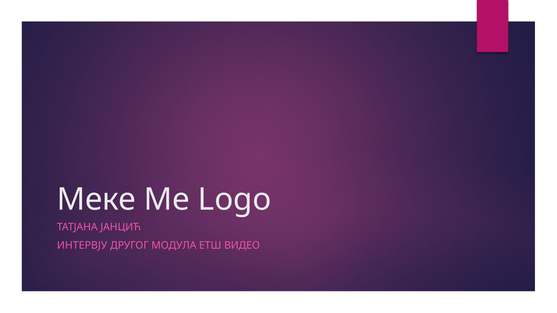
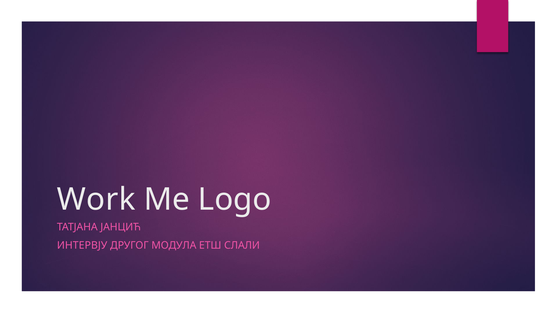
Меке: Меке -> Work (96, 200)
ВИДЕО: ВИДЕО -> СЛАЛИ (242, 246)
